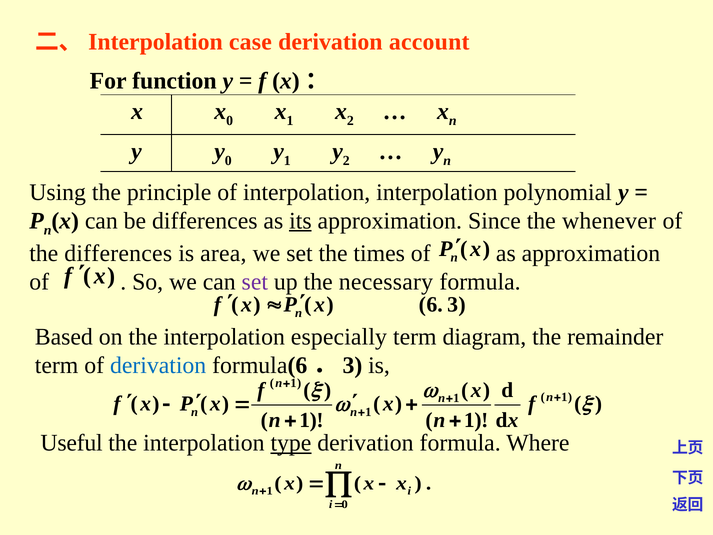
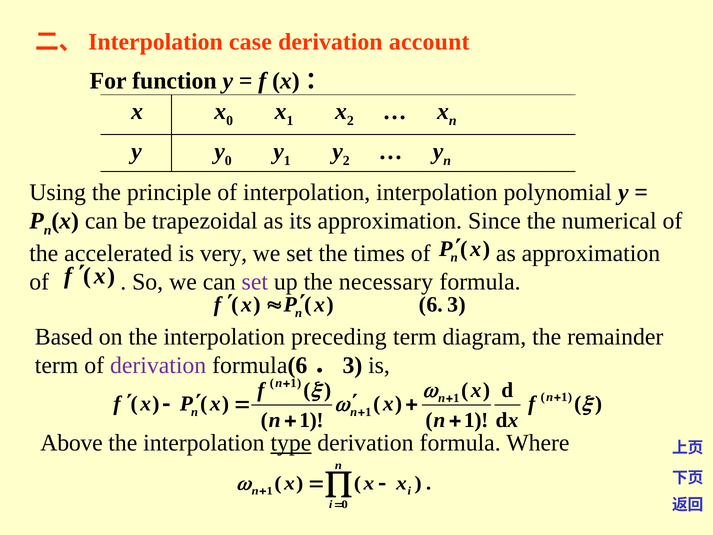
be differences: differences -> trapezoidal (205, 221)
its underline: present -> none (300, 221)
whenever: whenever -> numerical (609, 221)
the differences: differences -> accelerated (118, 253)
area: area -> very (224, 253)
especially: especially -> preceding (339, 337)
derivation colour: blue -> purple (158, 365)
Useful: Useful -> Above (72, 443)
